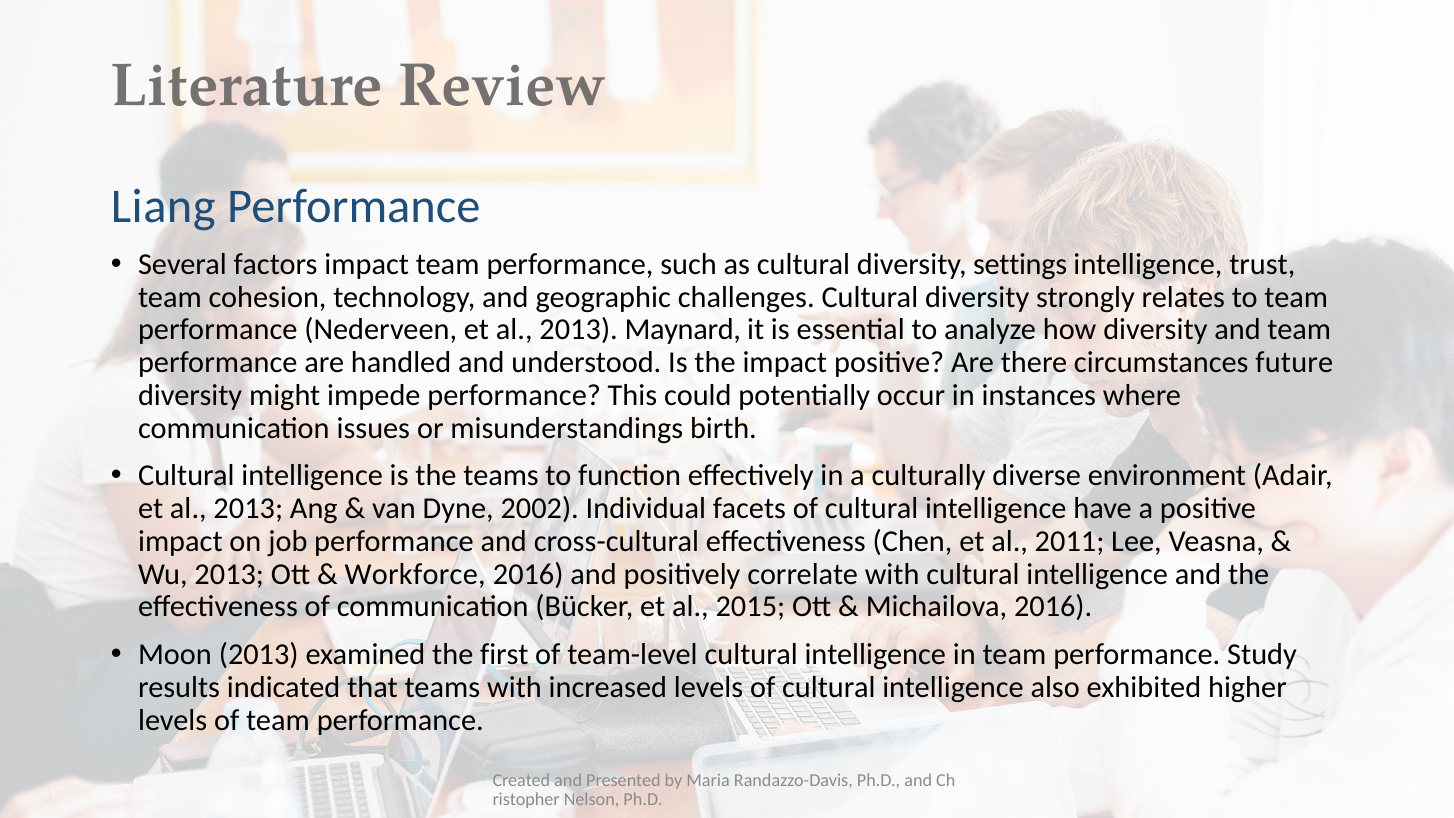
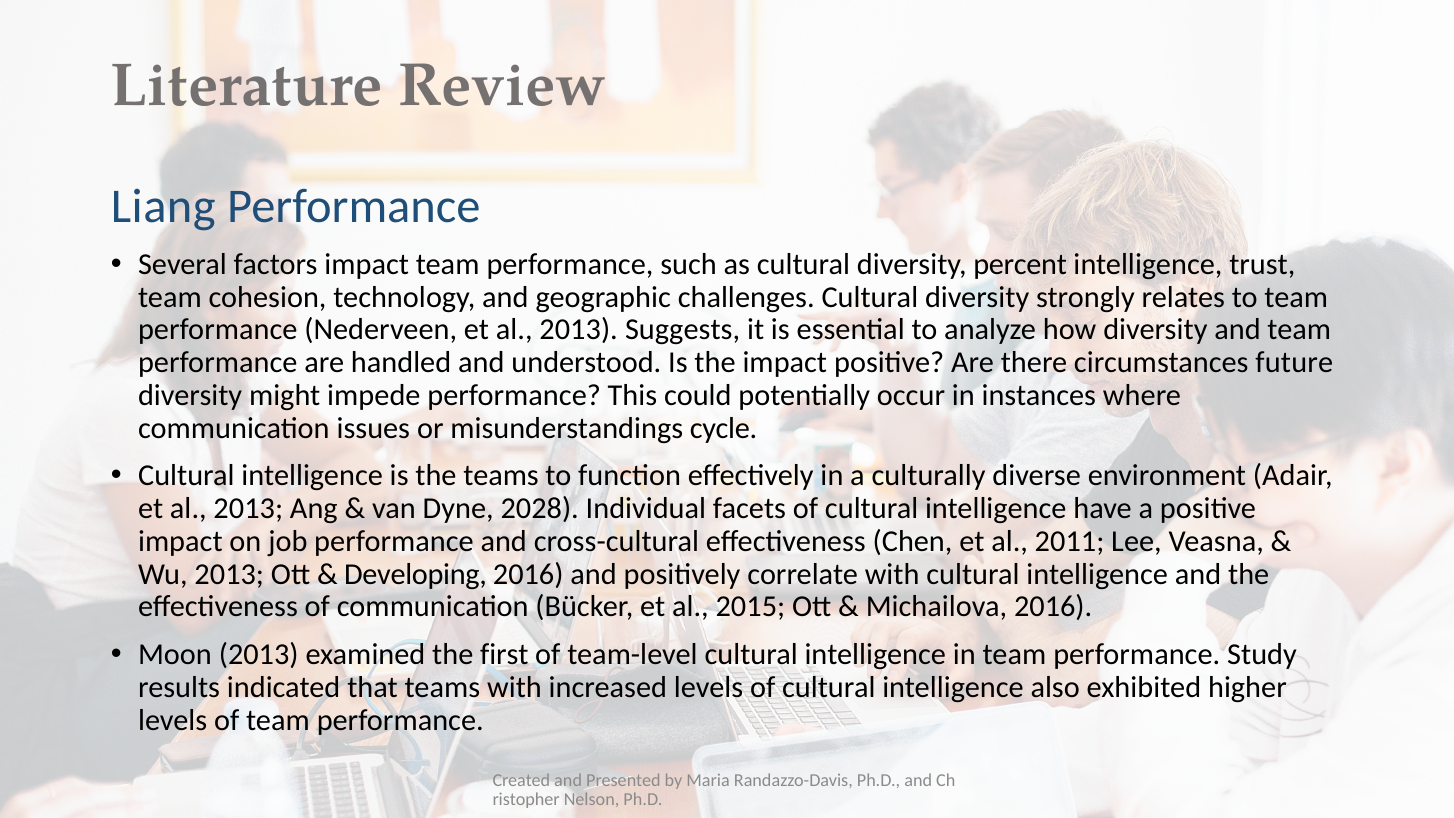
settings: settings -> percent (1020, 264)
Maynard: Maynard -> Suggests (683, 330)
birth: birth -> cycle (724, 428)
2002: 2002 -> 2028 (540, 509)
Workforce: Workforce -> Developing (415, 574)
